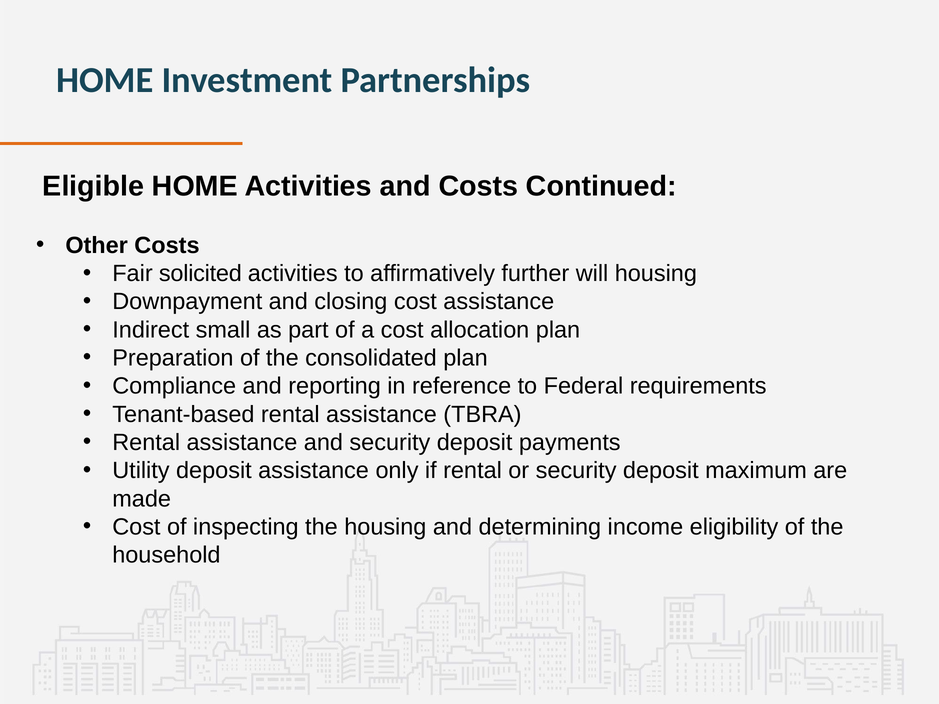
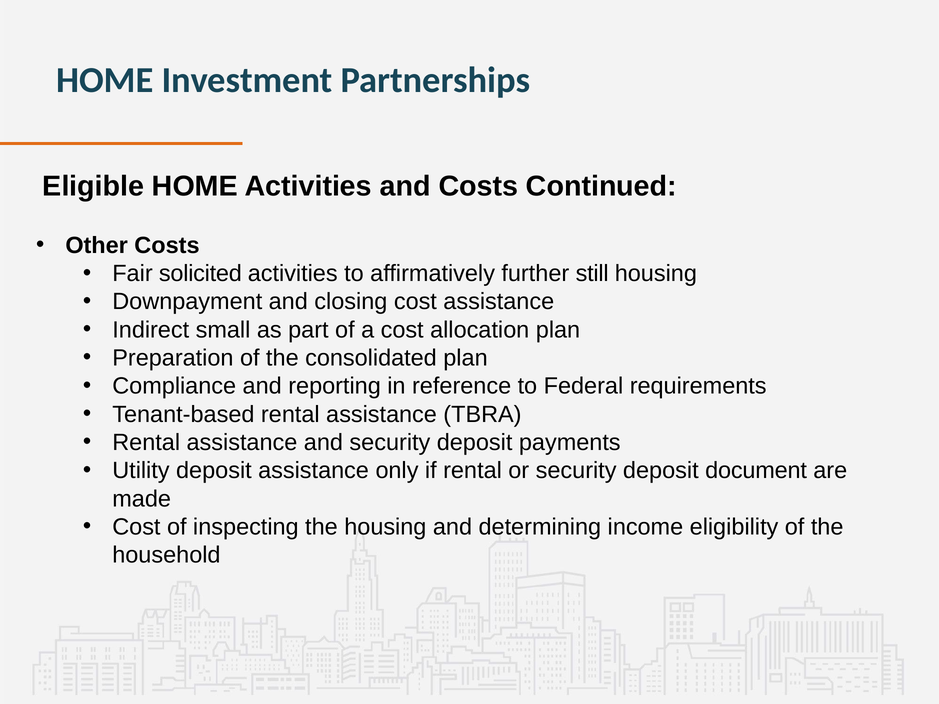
will: will -> still (592, 274)
maximum: maximum -> document (756, 471)
